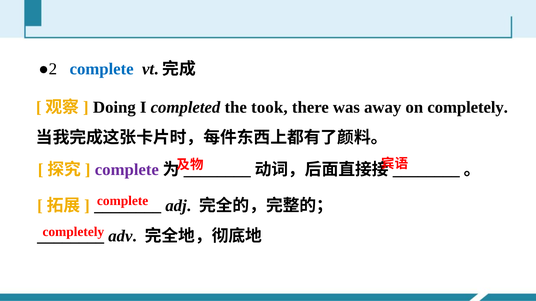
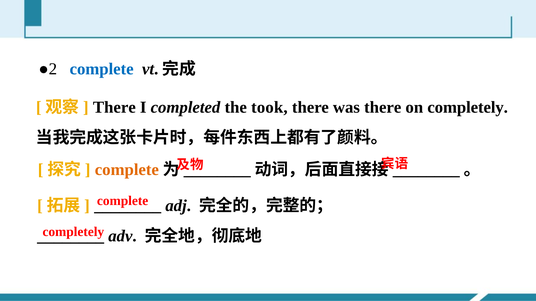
Doing: Doing -> There (114, 108)
was away: away -> there (383, 108)
complete colour: purple -> orange (127, 170)
